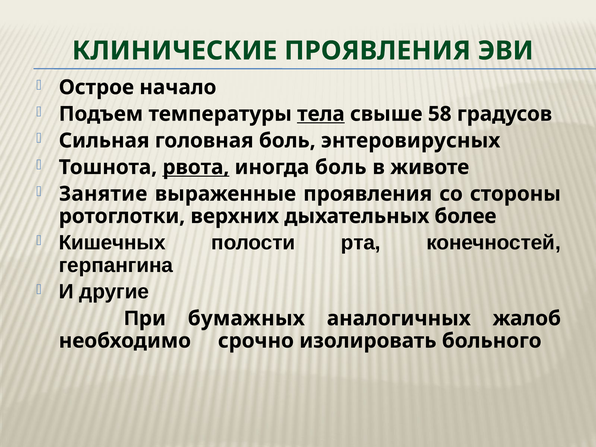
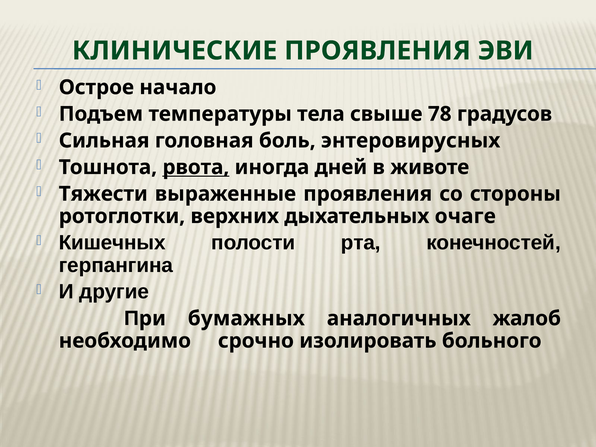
тела underline: present -> none (321, 114)
58: 58 -> 78 (440, 114)
иногда боль: боль -> дней (341, 167)
Занятие: Занятие -> Тяжести (103, 194)
более: более -> очаге (465, 216)
